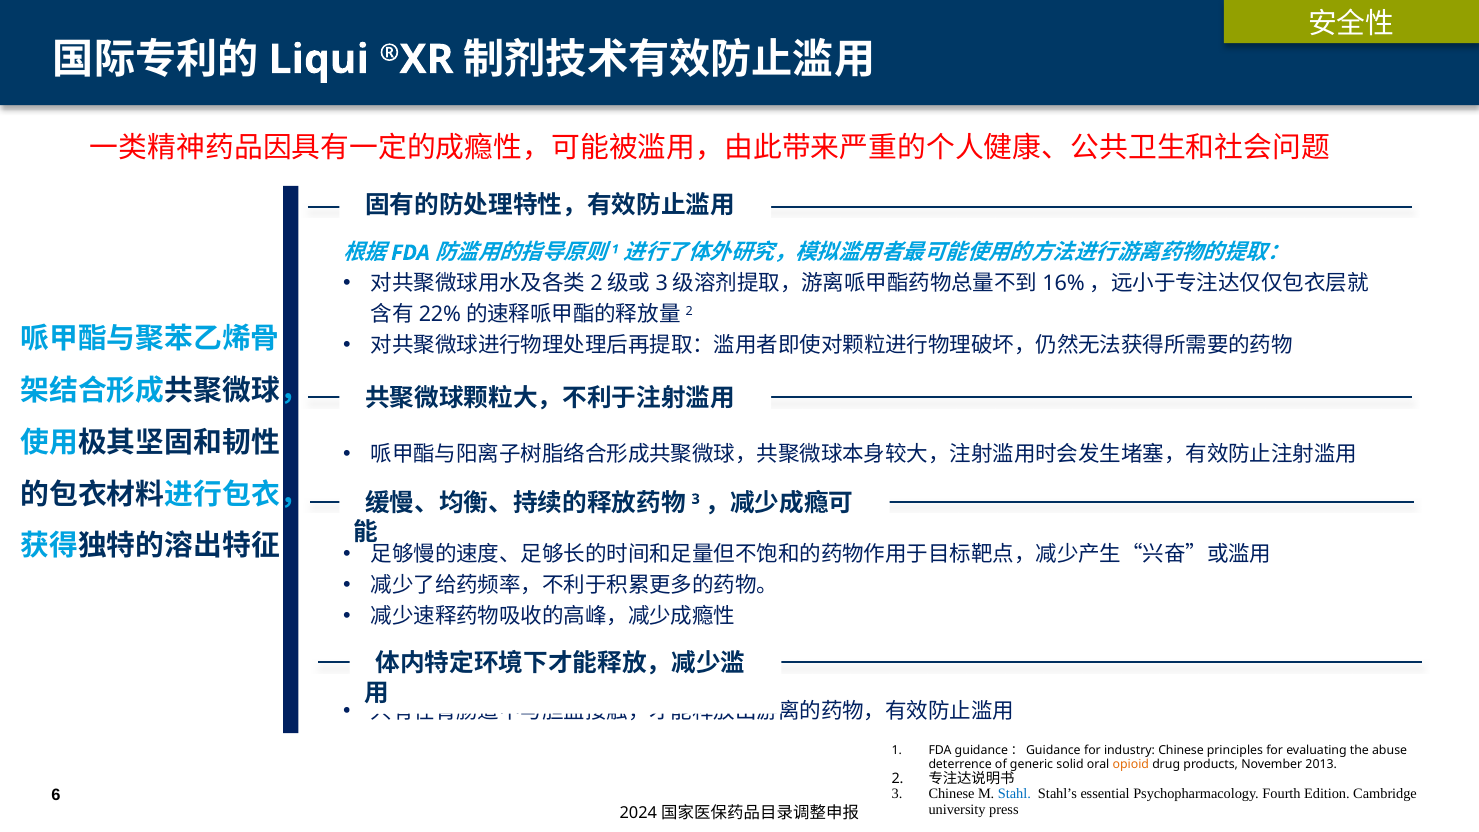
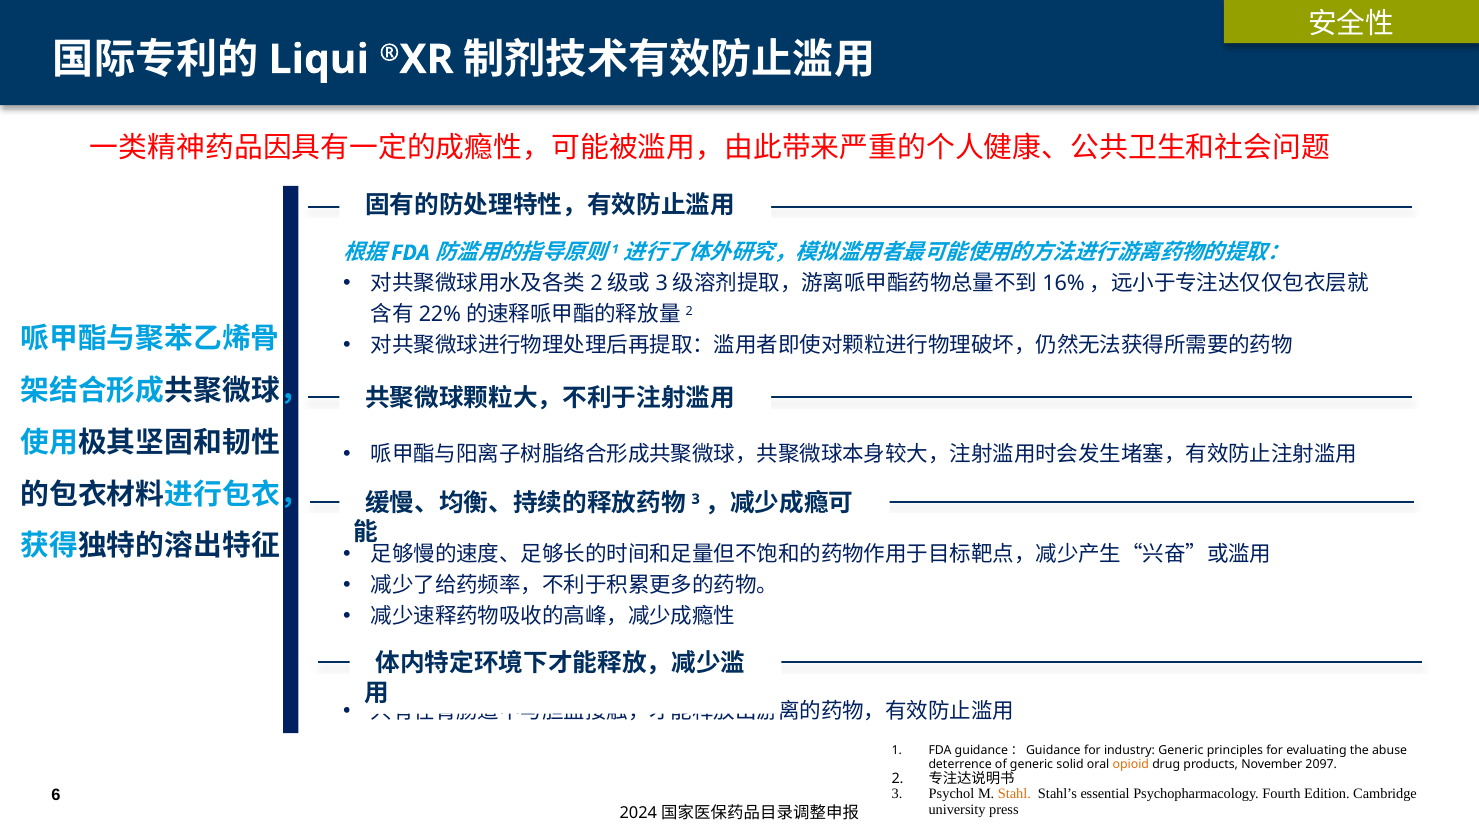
industry Chinese: Chinese -> Generic (1181, 751)
2013: 2013 -> 2097 (1321, 764)
Chinese: Chinese -> Psychol (951, 794)
Stahl colour: blue -> orange (1014, 794)
